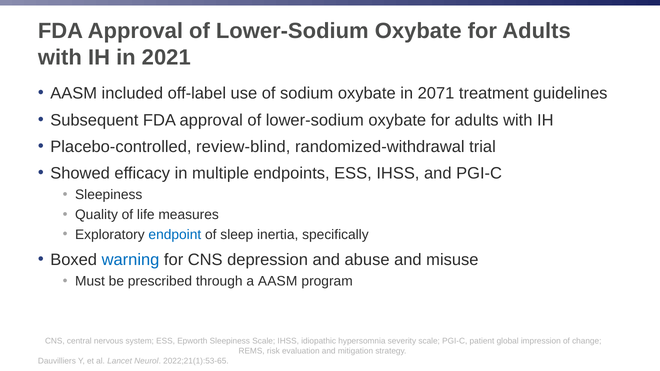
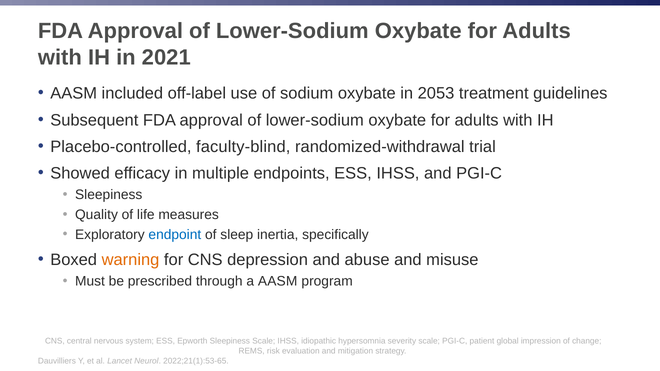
2071: 2071 -> 2053 (436, 94)
review-blind: review-blind -> faculty-blind (243, 147)
warning colour: blue -> orange (131, 260)
